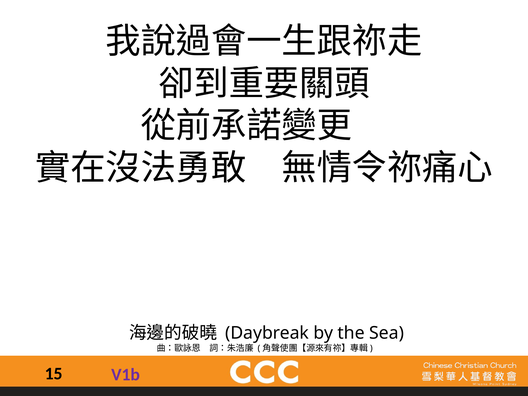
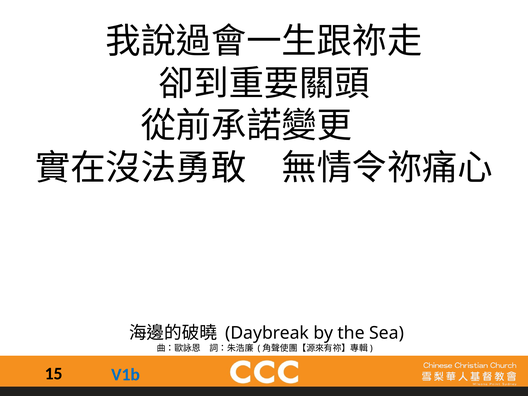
V1b colour: purple -> blue (126, 375)
